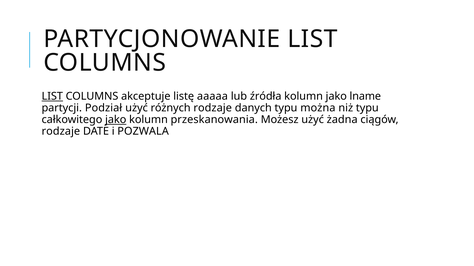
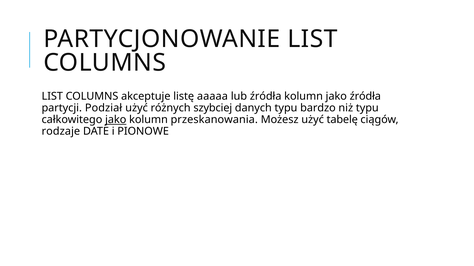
LIST underline: present -> none (52, 96)
jako lname: lname -> źródła (365, 96)
różnych rodzaje: rodzaje -> szybciej (213, 108)
można: można -> bardzo (318, 108)
żadna: żadna -> tabelę (342, 120)
POZWALA: POZWALA -> PIONOWE (143, 132)
